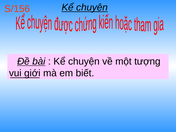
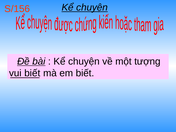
vui giới: giới -> biết (32, 73)
